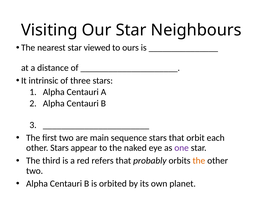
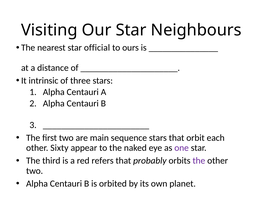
viewed: viewed -> official (97, 48)
other Stars: Stars -> Sixty (59, 148)
the colour: orange -> purple (199, 161)
